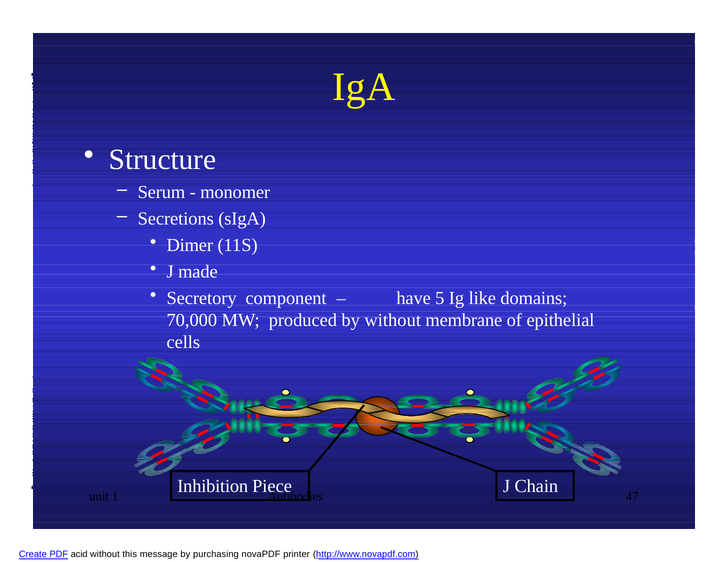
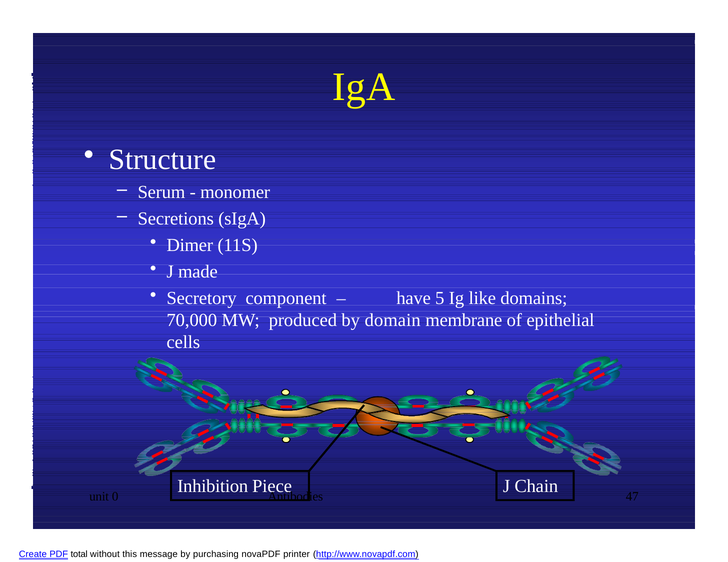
by without: without -> domain (393, 320)
1: 1 -> 0 (115, 497)
acid: acid -> total (79, 555)
